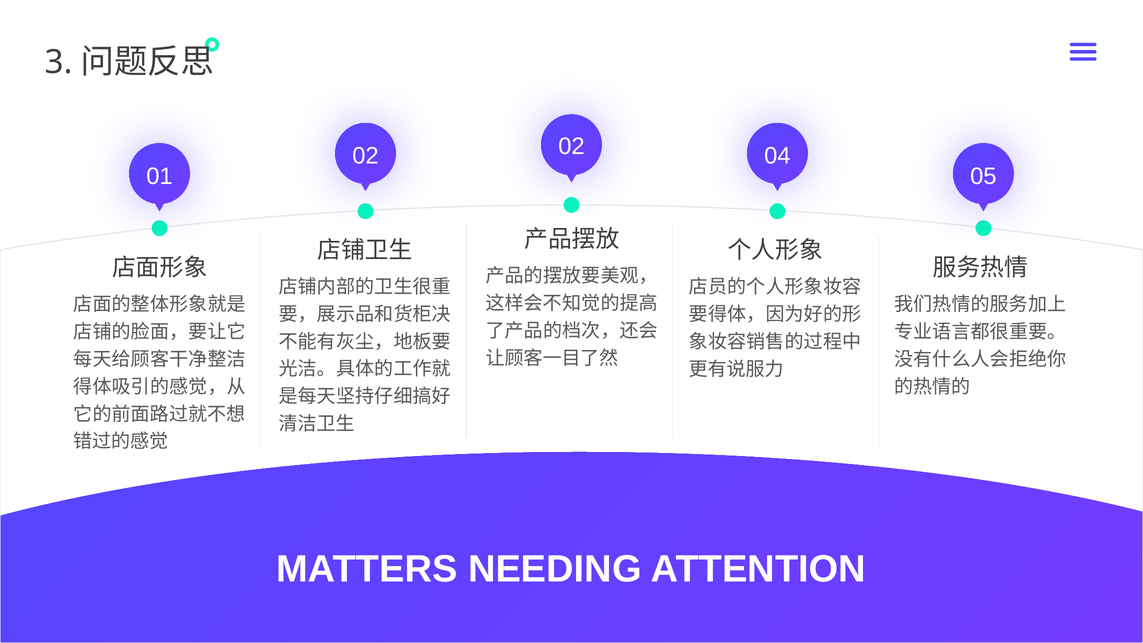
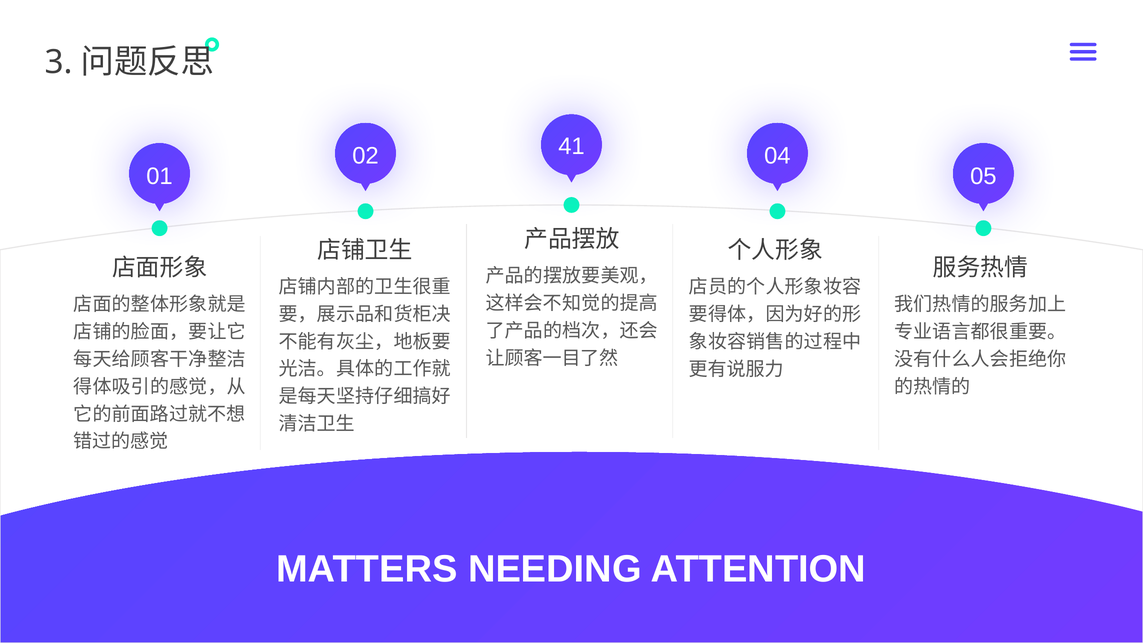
02 02: 02 -> 41 (571, 146)
